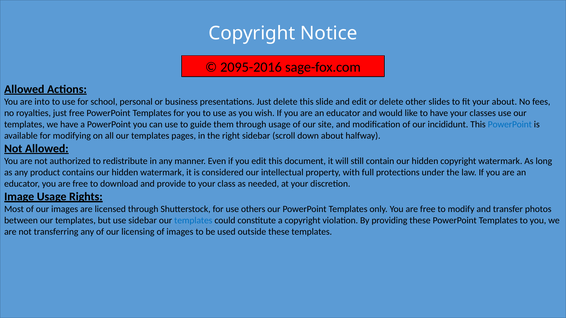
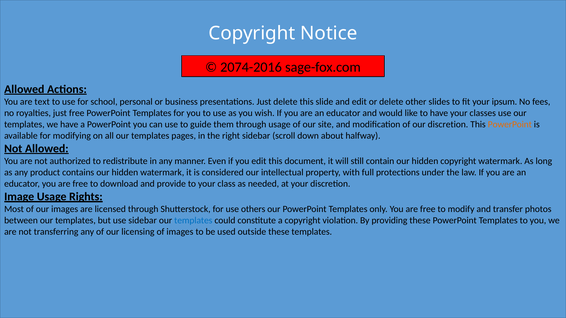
2095-2016: 2095-2016 -> 2074-2016 (251, 67)
into: into -> text (42, 102)
your about: about -> ipsum (504, 102)
our incididunt: incididunt -> discretion (448, 124)
PowerPoint colour: blue -> orange (510, 124)
